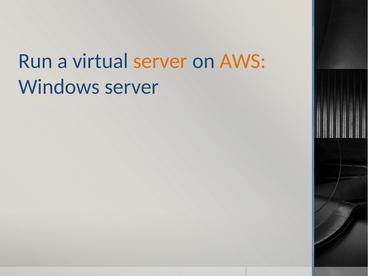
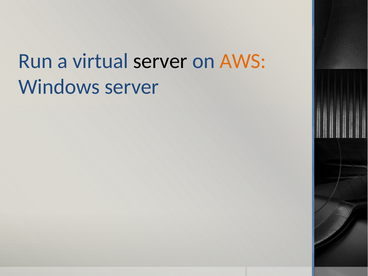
server colour: orange -> black (160, 61)
